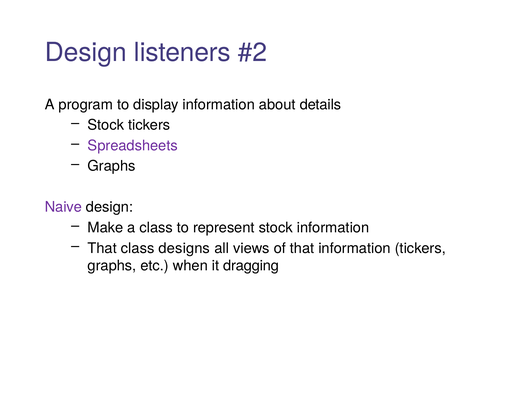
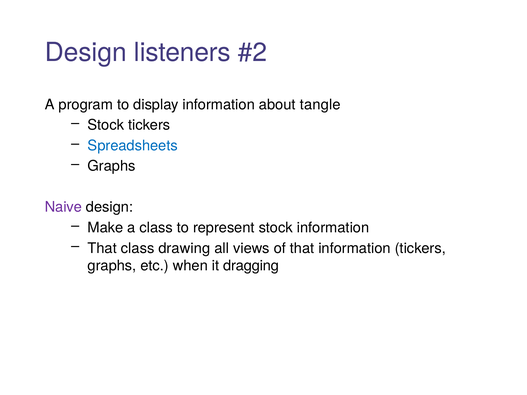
details: details -> tangle (320, 105)
Spreadsheets colour: purple -> blue (133, 146)
designs: designs -> drawing (184, 248)
